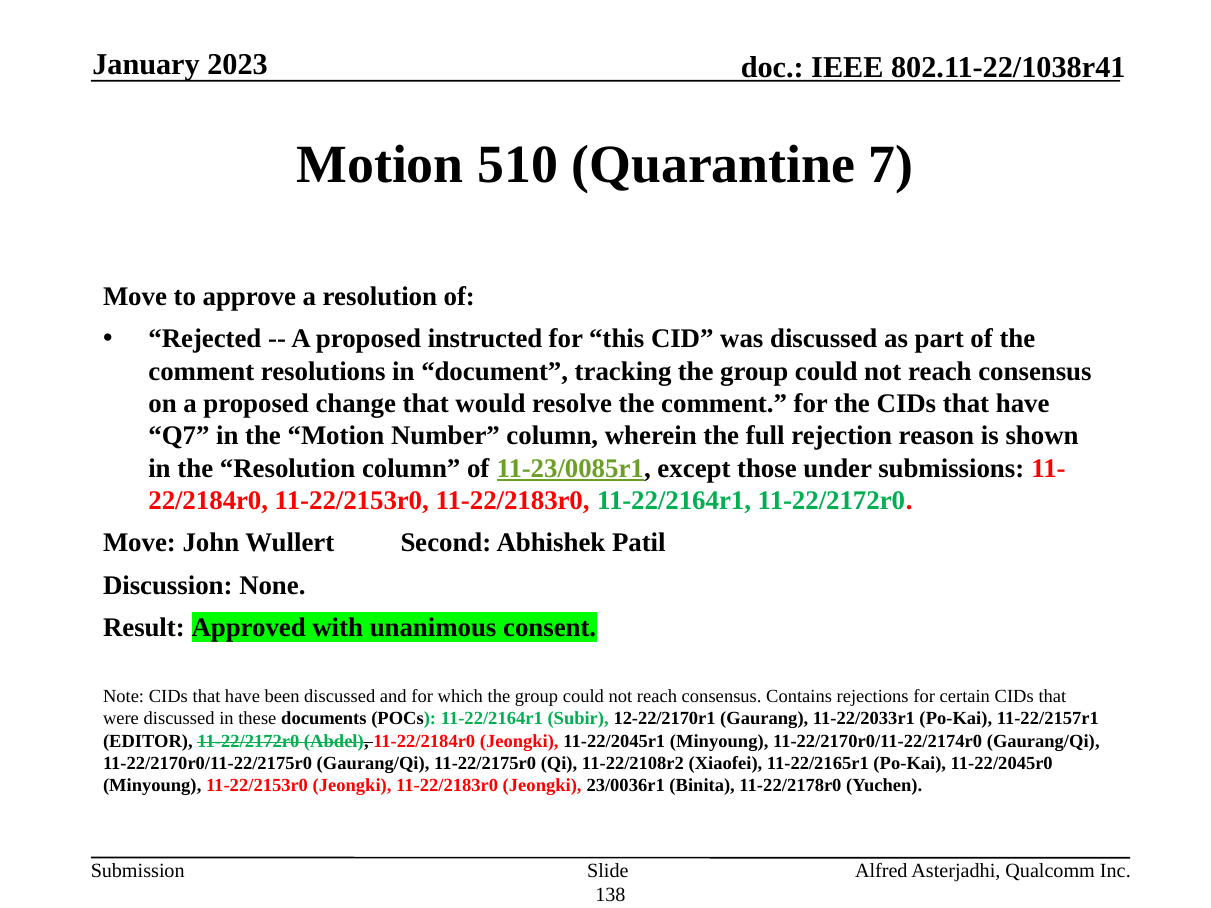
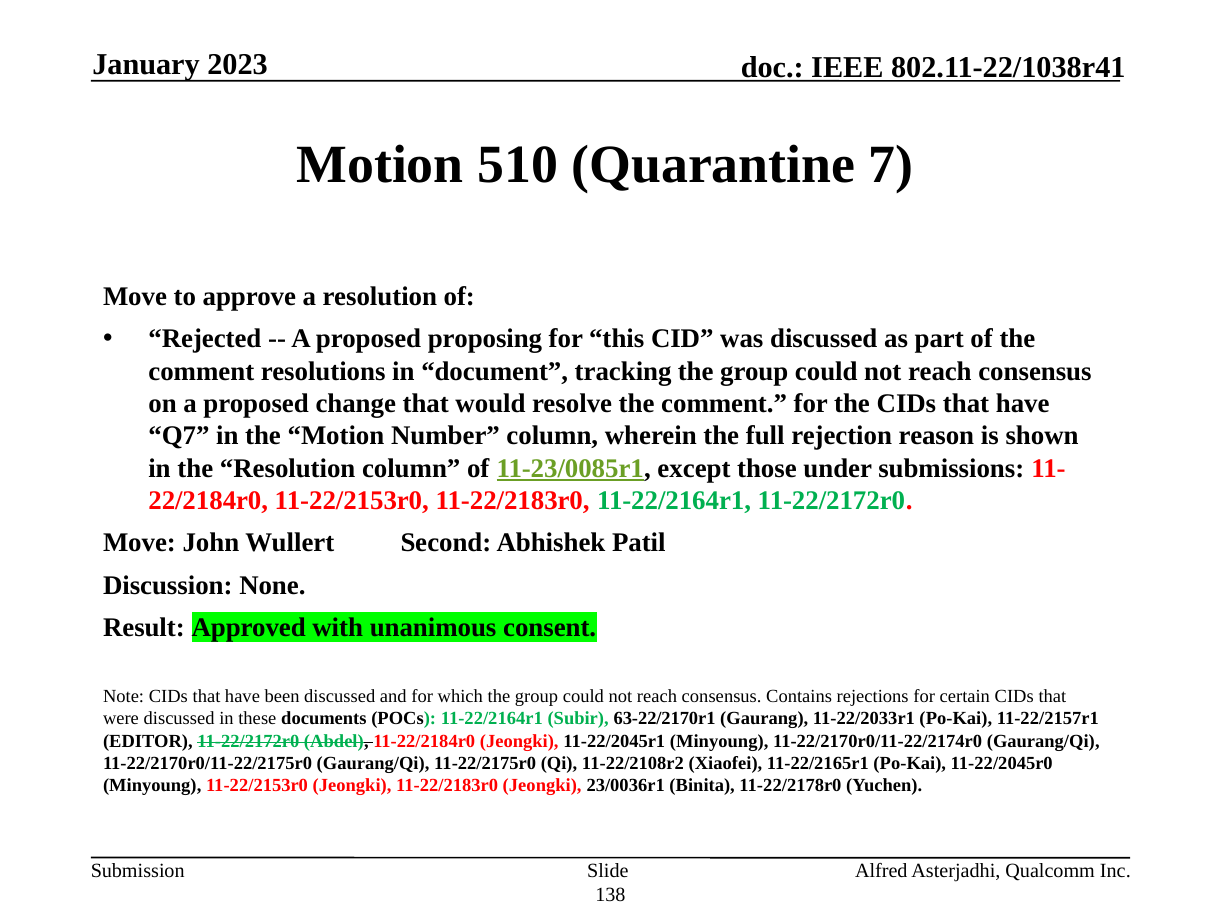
instructed: instructed -> proposing (485, 339)
12-22/2170r1: 12-22/2170r1 -> 63-22/2170r1 (665, 719)
